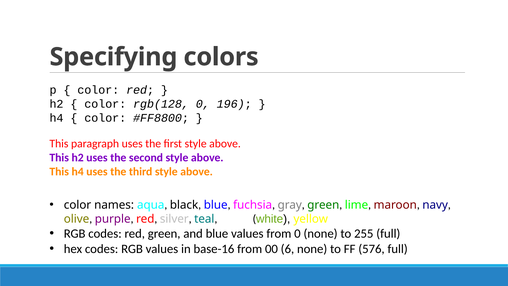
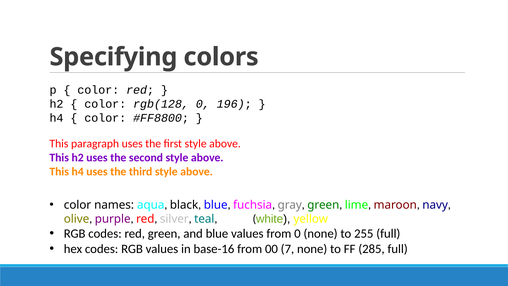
6: 6 -> 7 (287, 249)
576: 576 -> 285 (371, 249)
